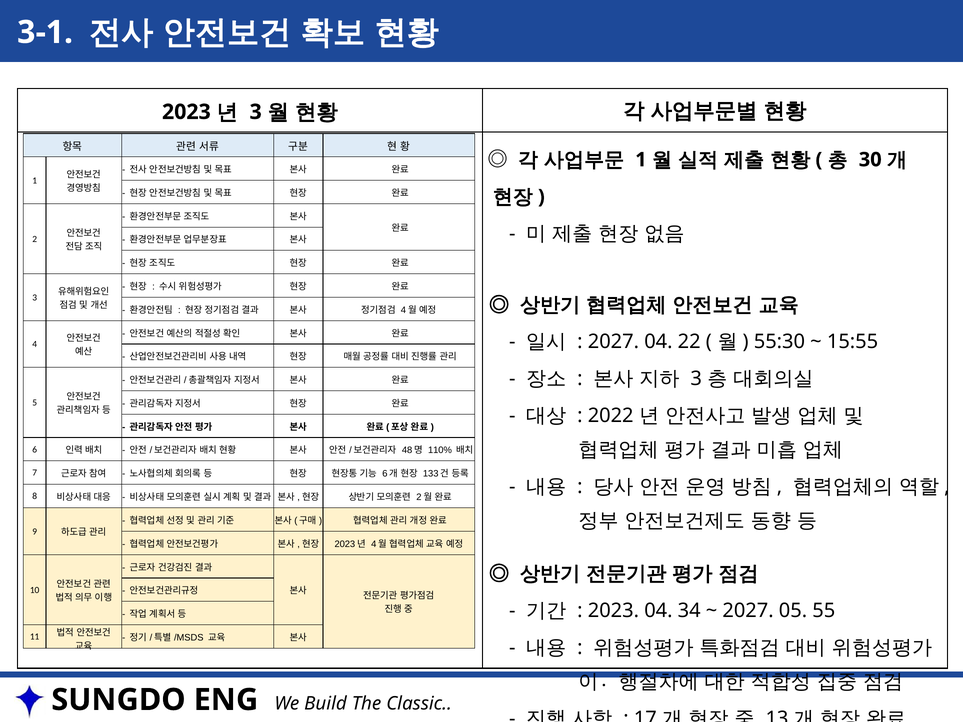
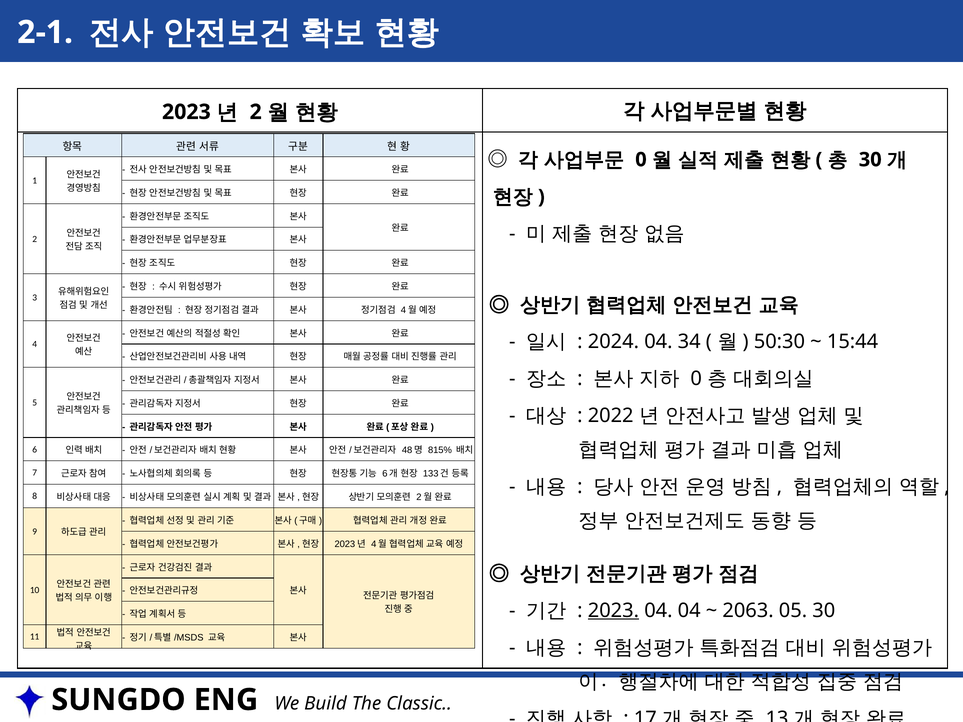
3-1: 3-1 -> 2-1 (45, 32)
3: 3 -> 2 (256, 112)
1: 1 -> 0 (641, 160)
2027: 2027 -> 2024 (613, 342)
22: 22 -> 34 (689, 342)
55:30: 55:30 -> 50:30 (779, 342)
15:55: 15:55 -> 15:44 (853, 342)
3: 3 -> 0 (696, 379)
110%: 110% -> 815% (440, 451)
2023 underline: none -> present (613, 611)
04 34: 34 -> 04 (689, 611)
2027: 2027 -> 2063 (748, 611)
05 55: 55 -> 30 (824, 611)
